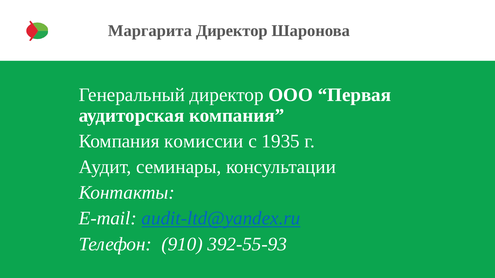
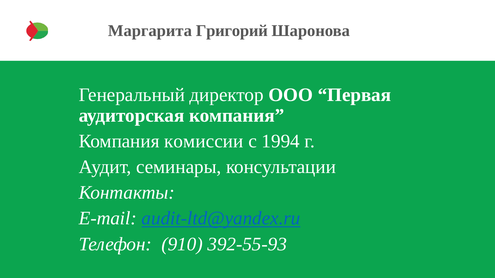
Маргарита Директор: Директор -> Григорий (232, 31)
1935: 1935 -> 1994 (281, 141)
